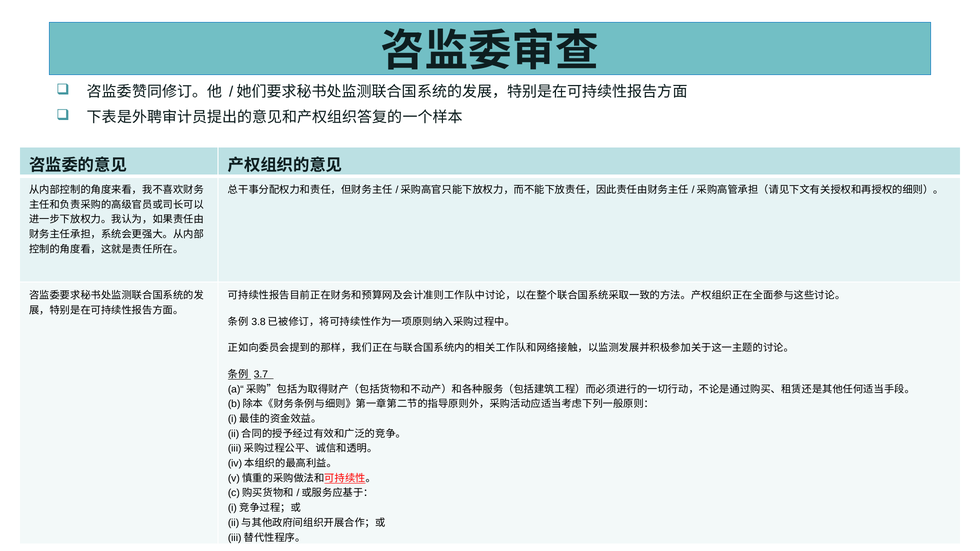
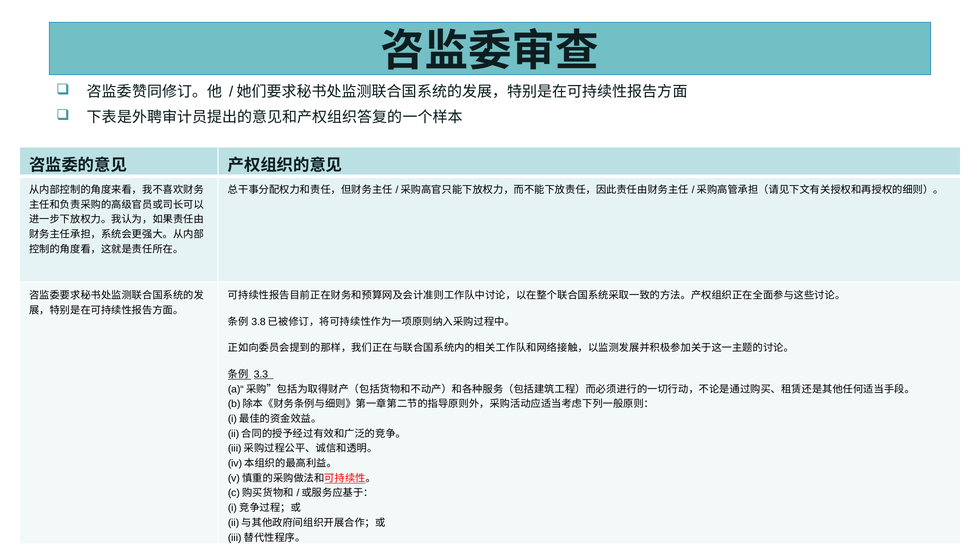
3.7: 3.7 -> 3.3 (261, 375)
